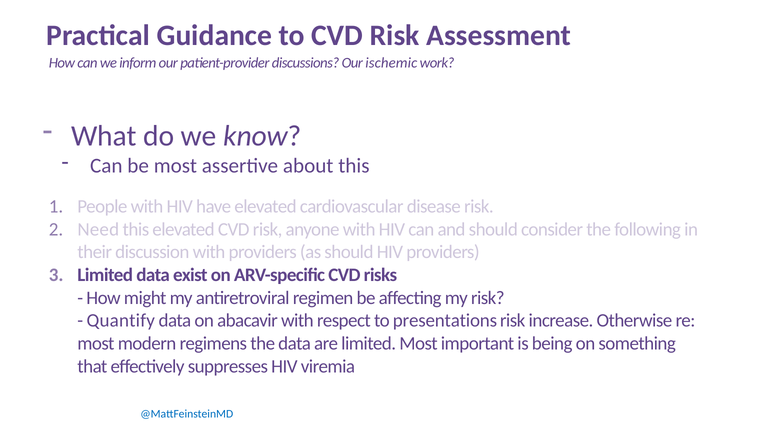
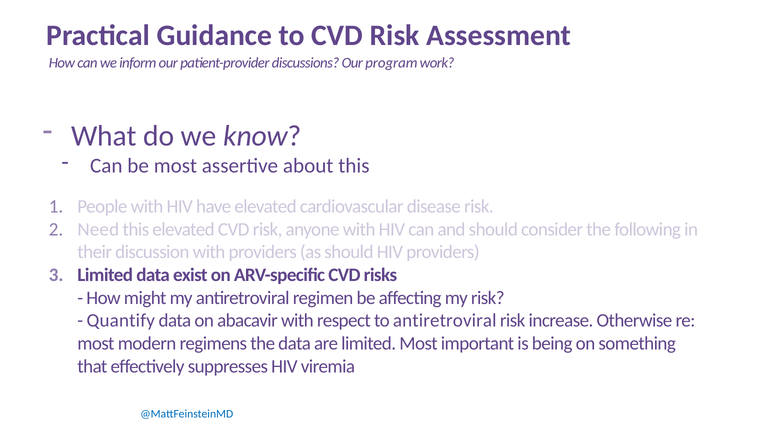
ischemic: ischemic -> program (391, 63)
to presentations: presentations -> antiretroviral (445, 321)
